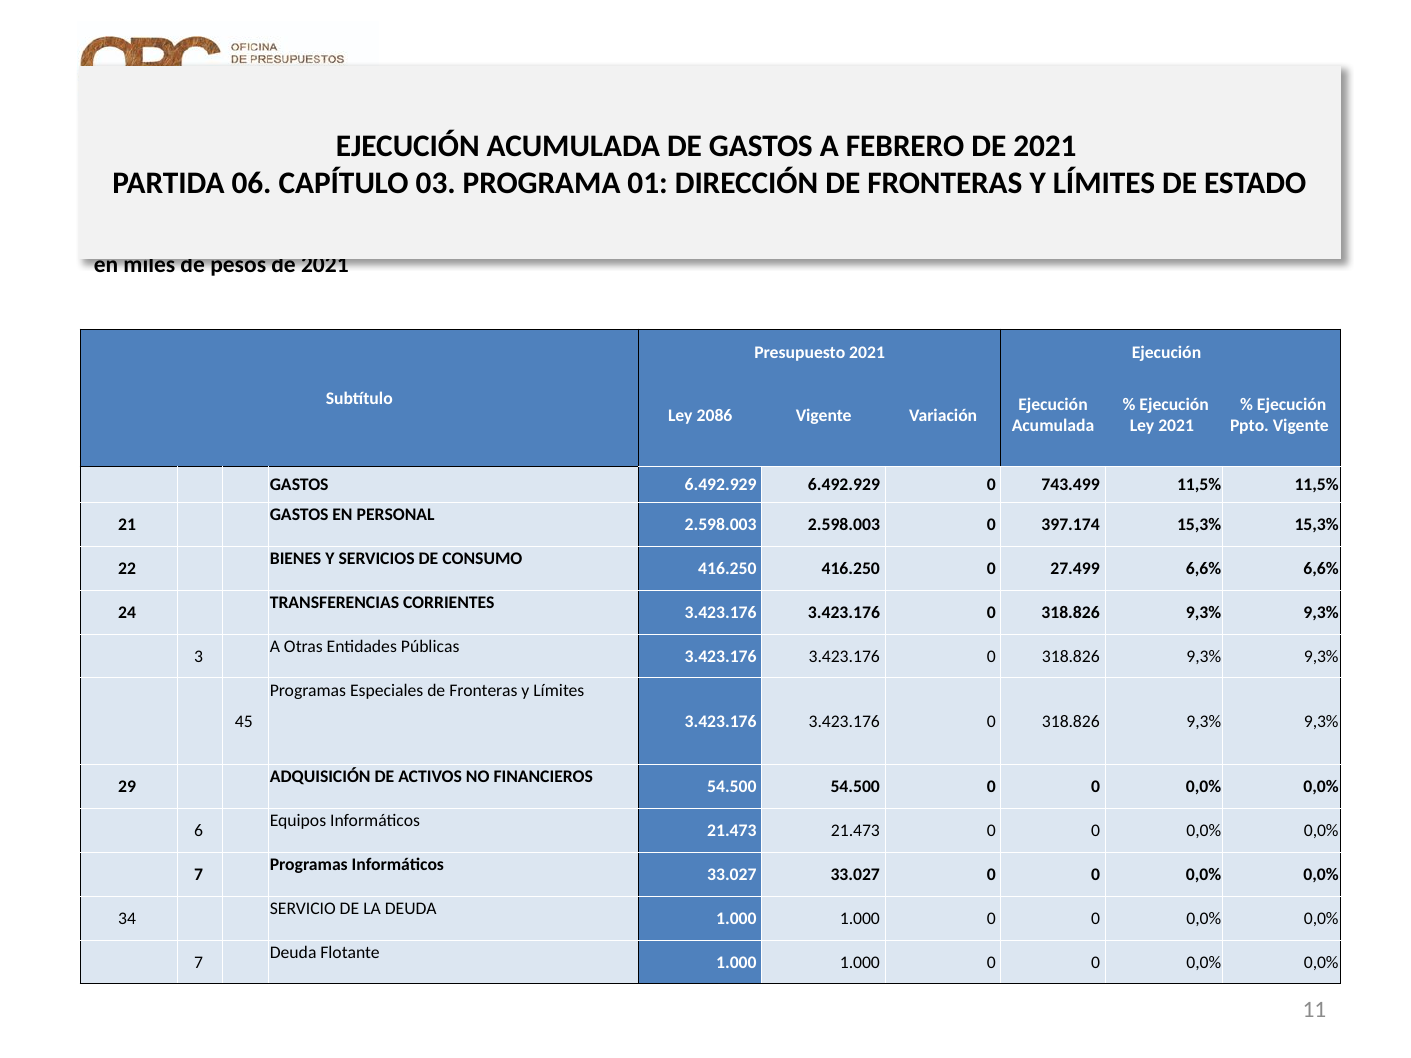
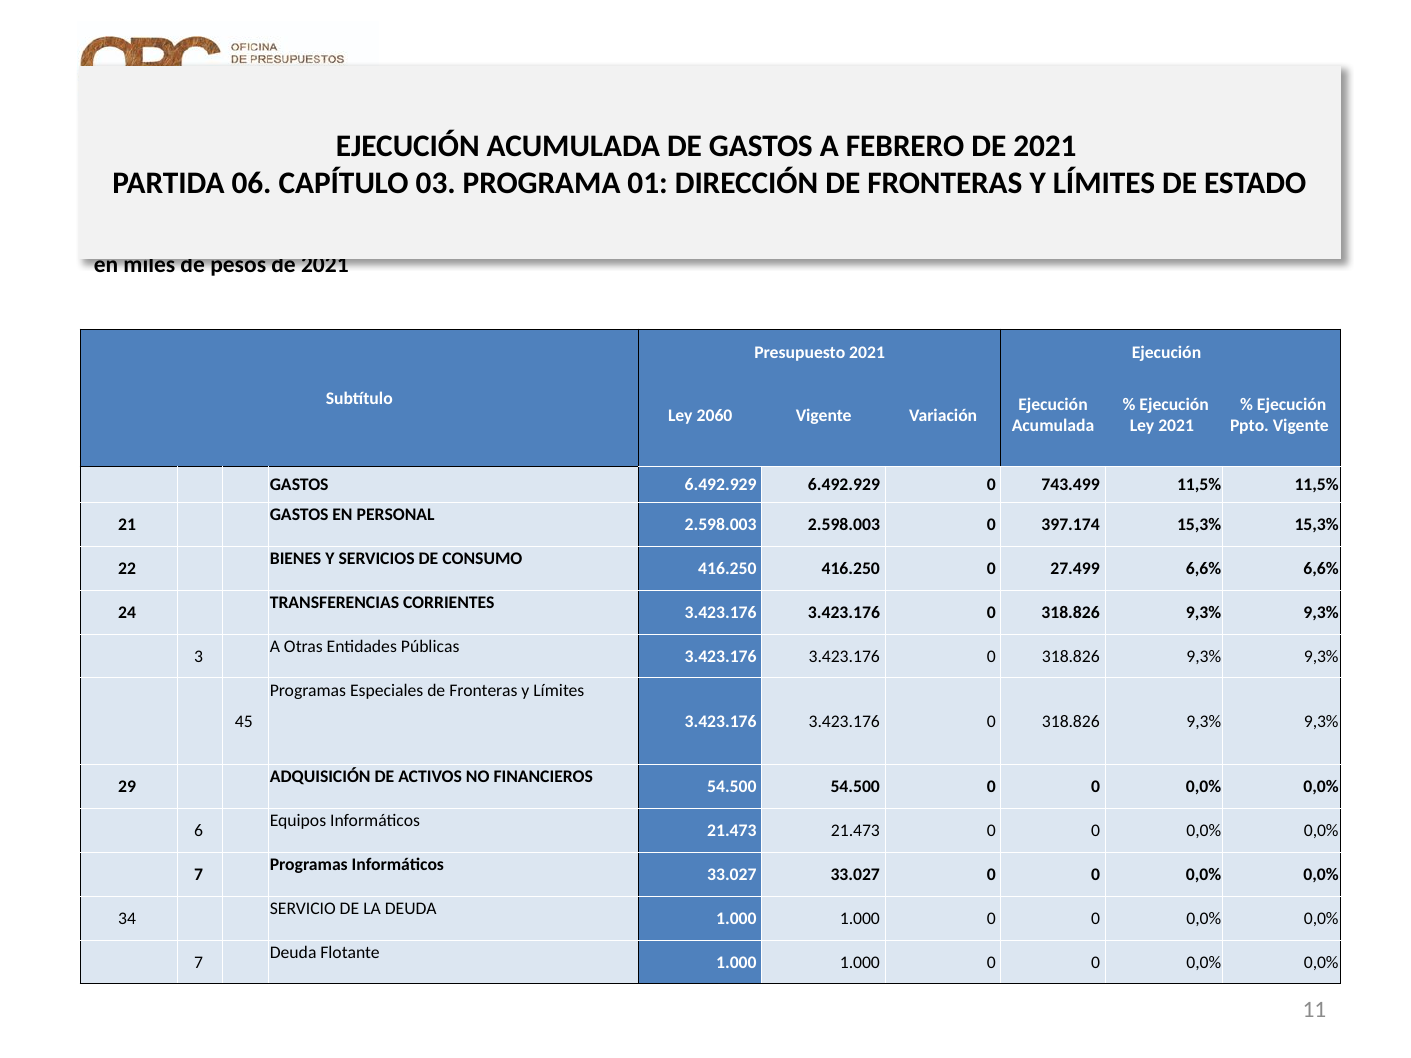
2086: 2086 -> 2060 (715, 416)
